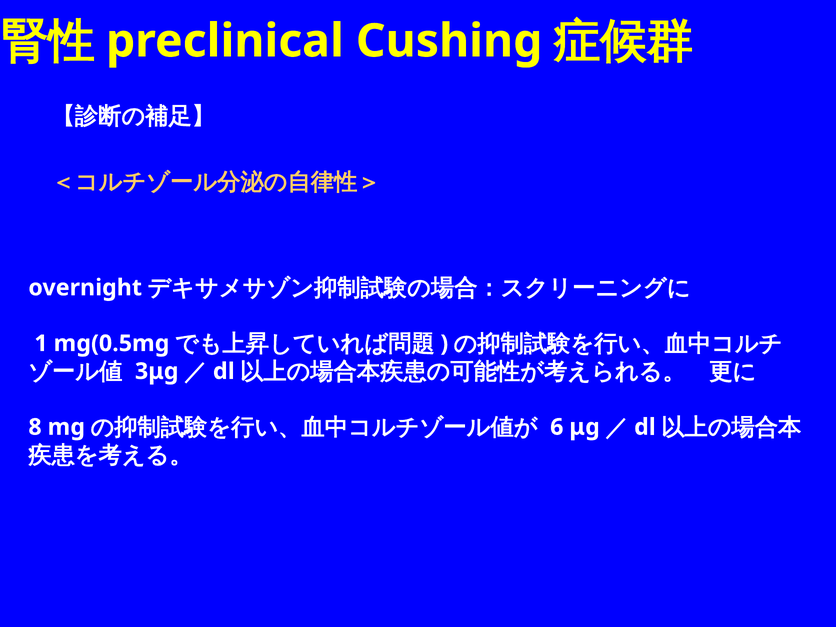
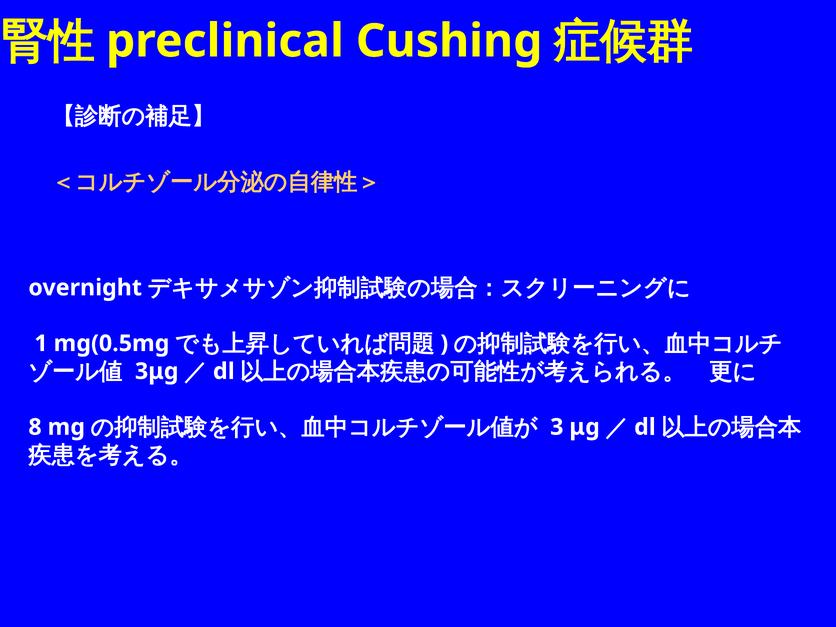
6: 6 -> 3 (557, 427)
